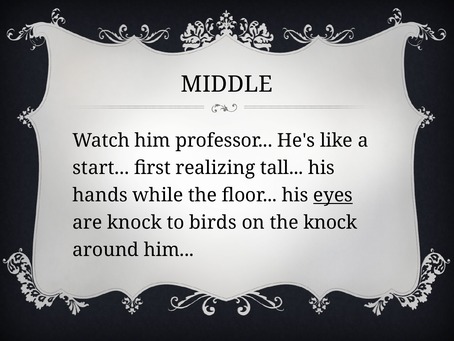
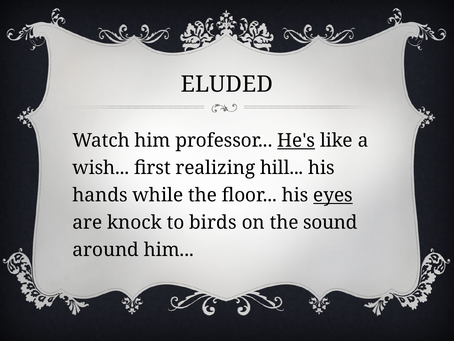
MIDDLE: MIDDLE -> ELUDED (227, 84)
He's underline: none -> present (296, 141)
start: start -> wish (101, 168)
tall: tall -> hill (282, 168)
the knock: knock -> sound (330, 222)
